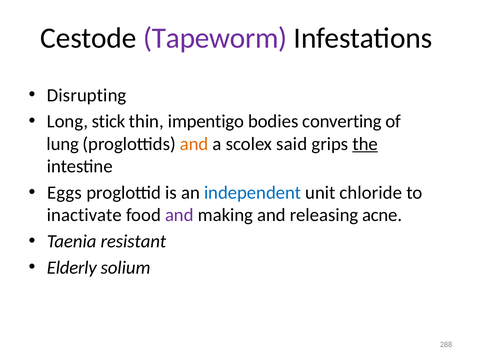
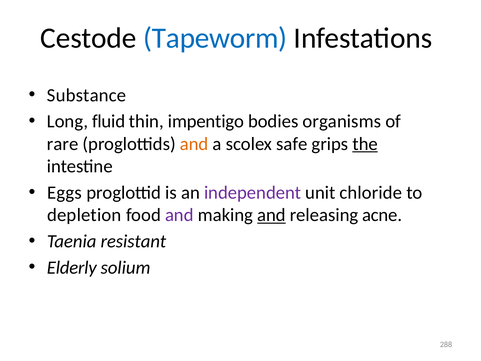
Tapeworm colour: purple -> blue (215, 38)
Disrupting: Disrupting -> Substance (87, 95)
stick: stick -> fluid (109, 121)
converting: converting -> organisms (342, 121)
lung: lung -> rare (63, 144)
said: said -> safe (292, 144)
independent colour: blue -> purple (253, 192)
inactivate: inactivate -> depletion (84, 215)
and underline: none -> present (272, 215)
